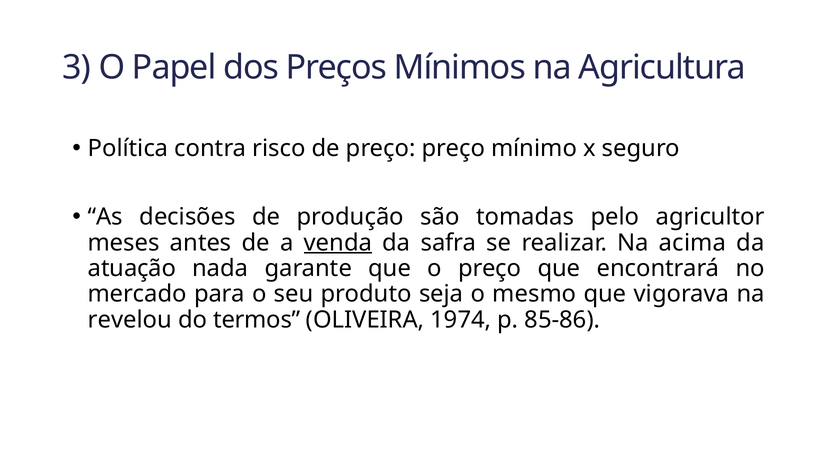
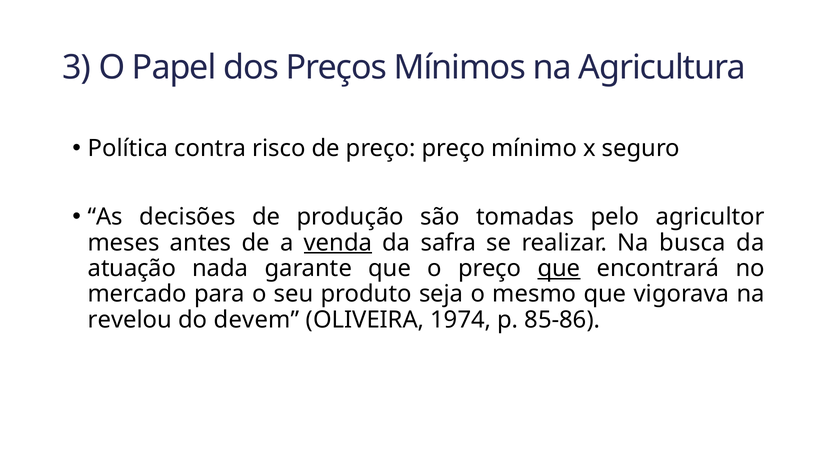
acima: acima -> busca (692, 242)
que underline: none -> present (559, 268)
termos: termos -> devem (257, 319)
